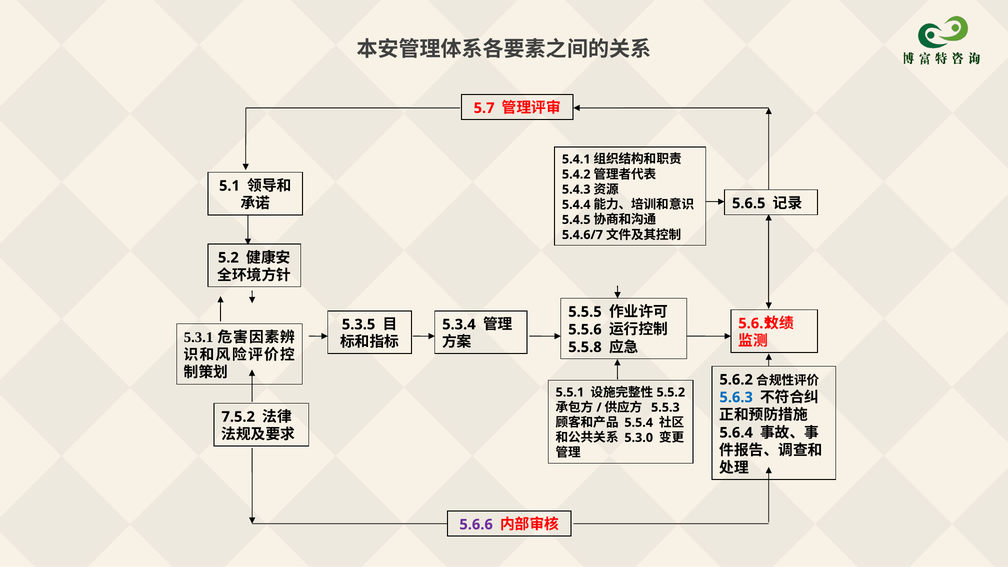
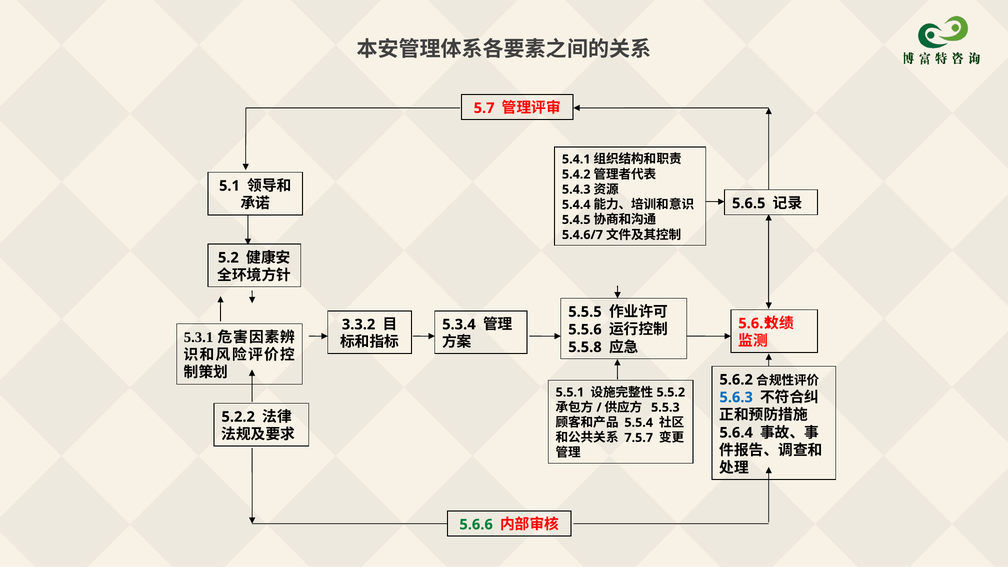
5.3.5: 5.3.5 -> 3.3.2 (359, 324)
7.5.2: 7.5.2 -> 5.2.2 (238, 417)
5.3.0: 5.3.0 -> 7.5.7 (639, 438)
5.6.6 colour: purple -> green (476, 525)
